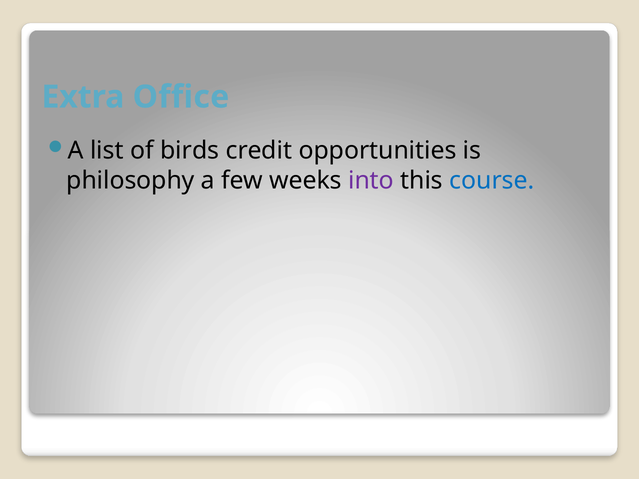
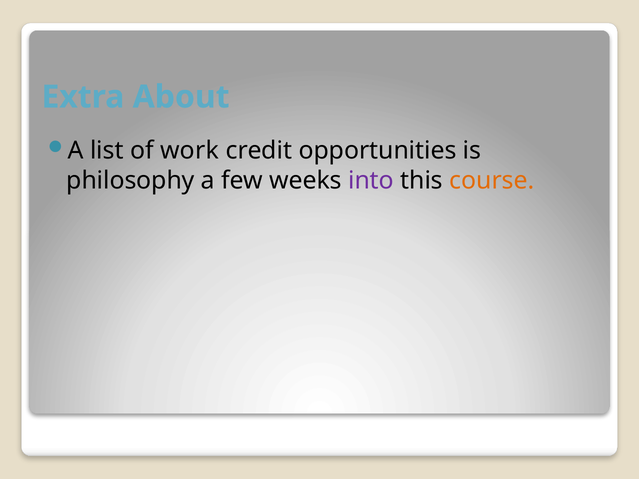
Office: Office -> About (181, 97)
birds: birds -> work (190, 151)
course colour: blue -> orange (492, 181)
